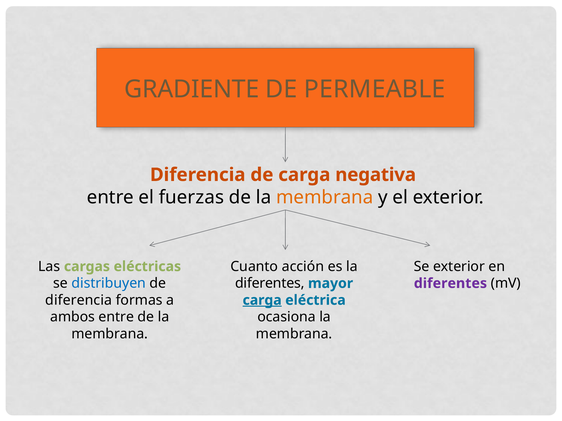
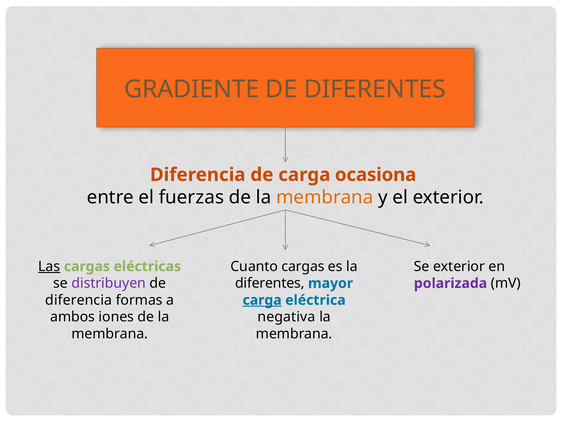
DE PERMEABLE: PERMEABLE -> DIFERENTES (375, 90)
negativa: negativa -> ocasiona (376, 175)
Las underline: none -> present (49, 267)
Cuanto acción: acción -> cargas (303, 267)
distribuyen colour: blue -> purple (109, 284)
diferentes: diferentes -> polarizada (450, 284)
ambos entre: entre -> iones (116, 317)
ocasiona: ocasiona -> negativa (286, 317)
